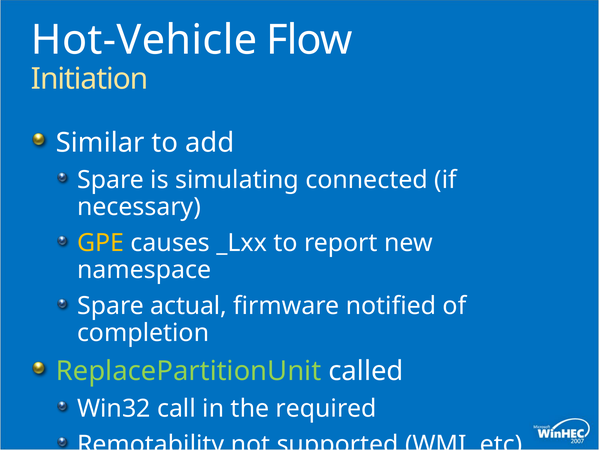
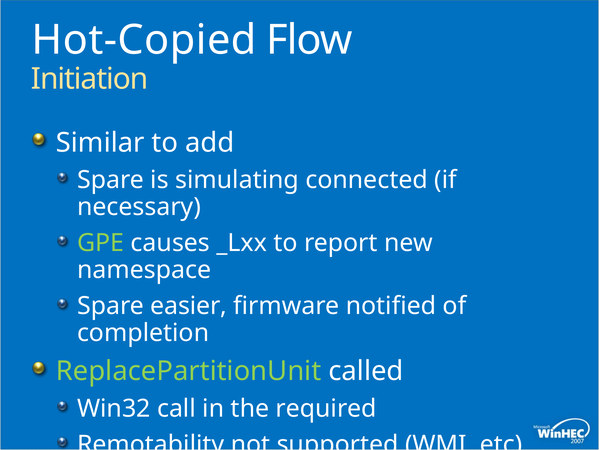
Hot-Vehicle: Hot-Vehicle -> Hot-Copied (144, 40)
GPE colour: yellow -> light green (101, 243)
actual: actual -> easier (189, 306)
